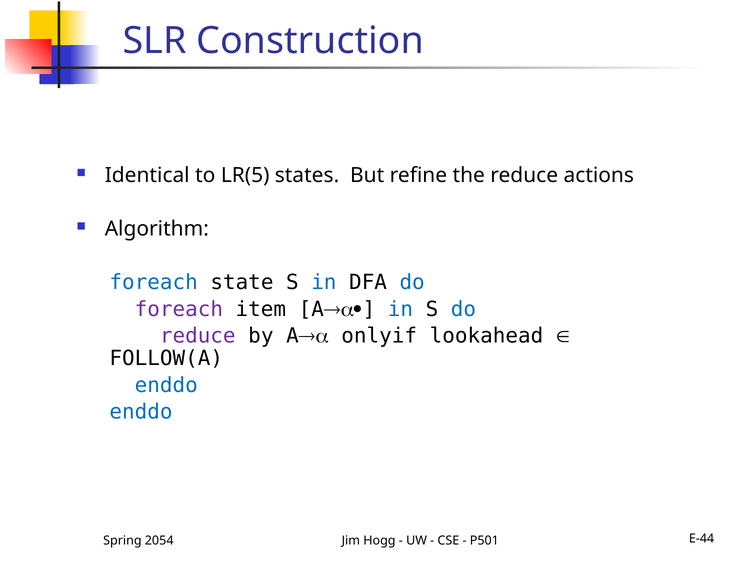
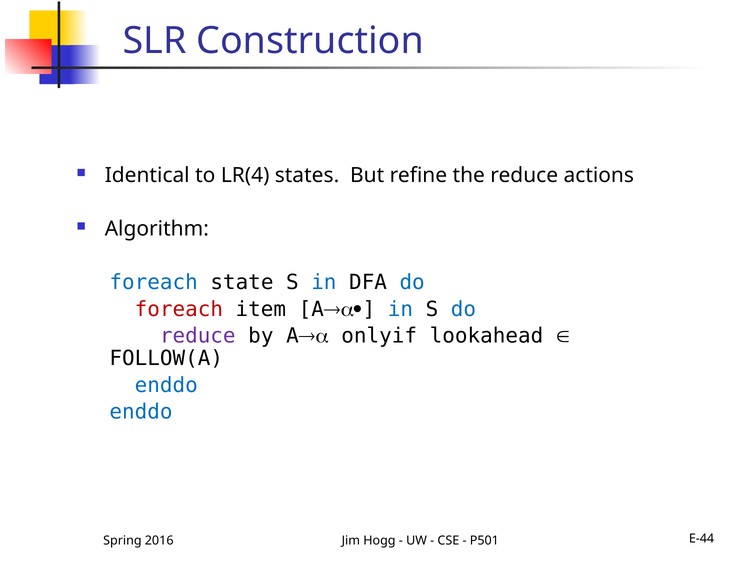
LR(5: LR(5 -> LR(4 (245, 176)
foreach colour: purple -> red (179, 310)
2054: 2054 -> 2016 (159, 541)
